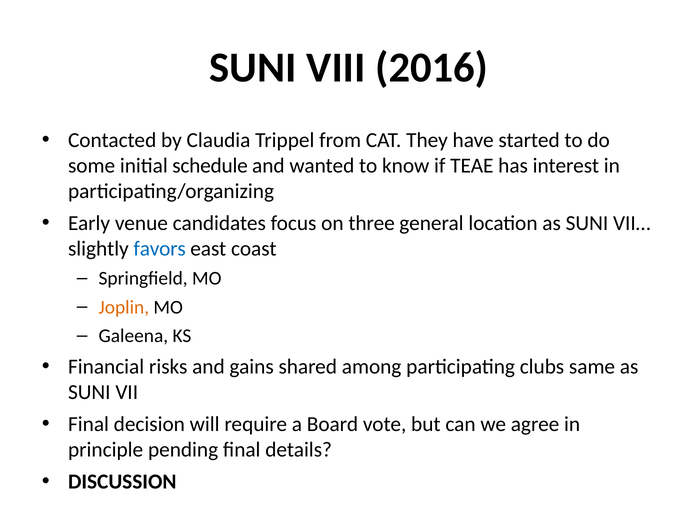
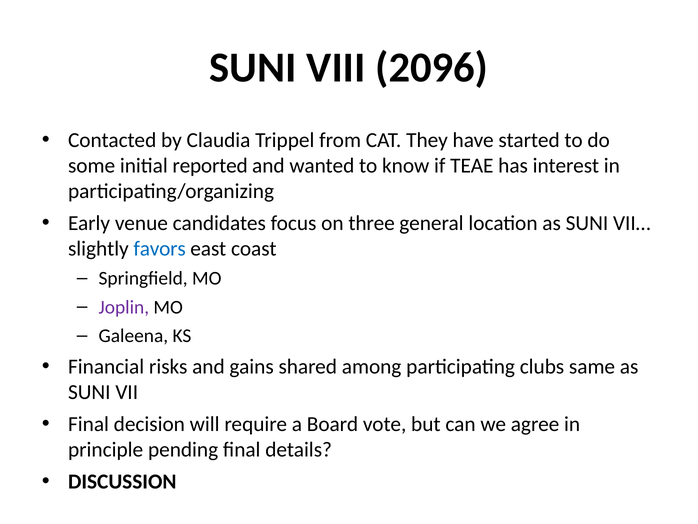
2016: 2016 -> 2096 (432, 68)
schedule: schedule -> reported (210, 166)
Joplin colour: orange -> purple (124, 307)
